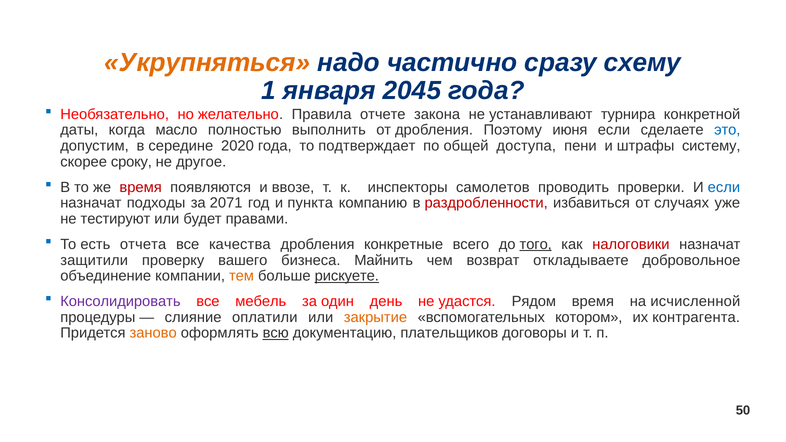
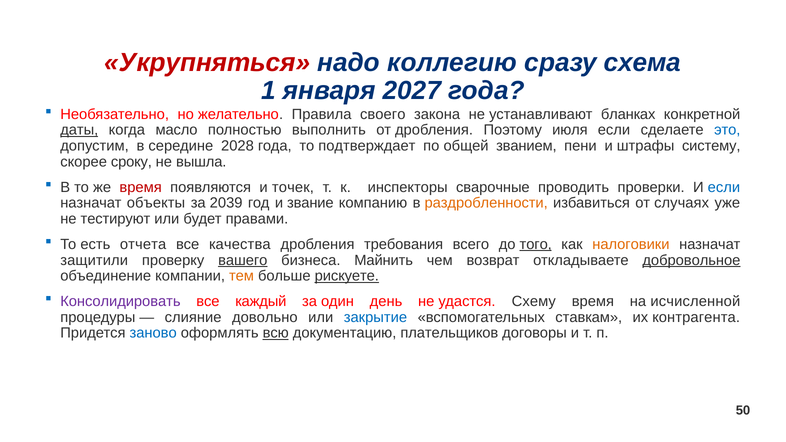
Укрупняться colour: orange -> red (207, 62)
частично: частично -> коллегию (452, 62)
схему: схему -> схема (642, 62)
2045: 2045 -> 2027 (412, 91)
отчете: отчете -> своего (383, 114)
турнира: турнира -> бланках (628, 114)
даты underline: none -> present (79, 130)
июня: июня -> июля (570, 130)
2020: 2020 -> 2028 (237, 146)
доступа: доступа -> званием (526, 146)
другое: другое -> вышла (201, 162)
ввозе: ввозе -> точек (293, 187)
самолетов: самолетов -> сварочные (493, 187)
подходы: подходы -> объекты (156, 203)
2071: 2071 -> 2039 (226, 203)
пункта: пункта -> звание (310, 203)
раздробленности colour: red -> orange (486, 203)
конкретные: конкретные -> требования (404, 244)
налоговики colour: red -> orange (631, 244)
вашего underline: none -> present (243, 260)
добровольное underline: none -> present (691, 260)
мебель: мебель -> каждый (261, 301)
Рядом: Рядом -> Схему (534, 301)
оплатили: оплатили -> довольно (265, 317)
закрытие colour: orange -> blue (375, 317)
котором: котором -> ставкам (589, 317)
заново colour: orange -> blue (153, 333)
